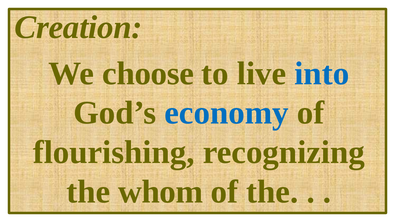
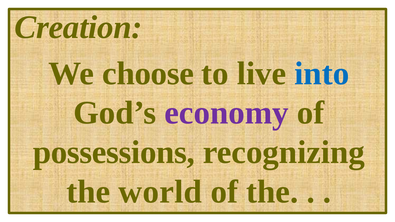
economy colour: blue -> purple (227, 113)
flourishing: flourishing -> possessions (114, 152)
whom: whom -> world (160, 192)
